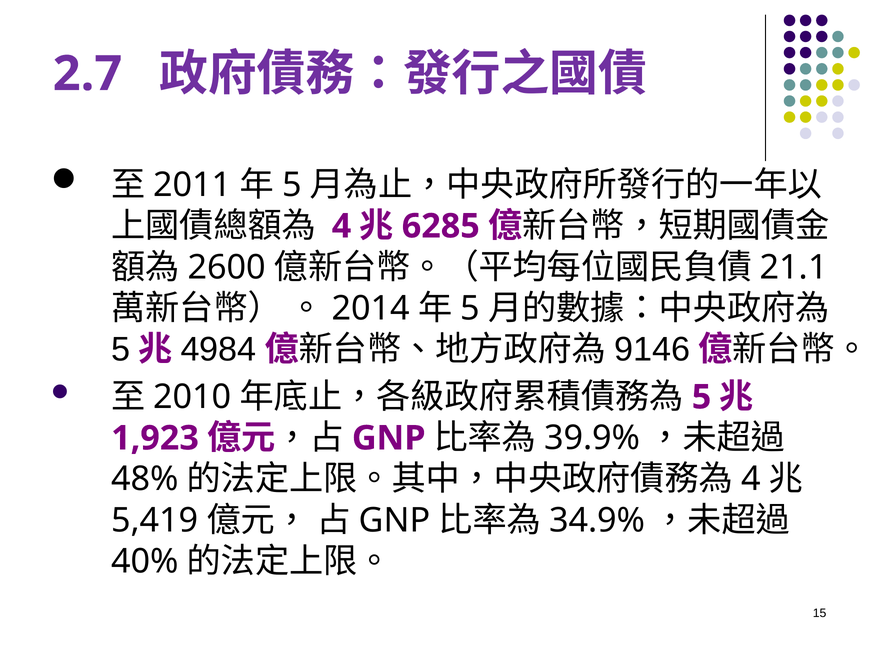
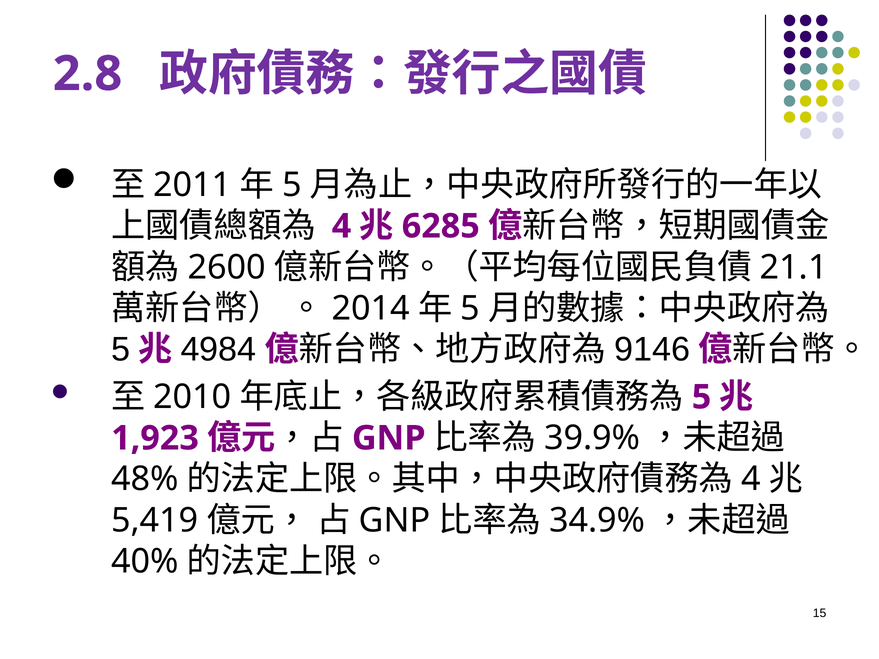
2.7: 2.7 -> 2.8 (87, 74)
